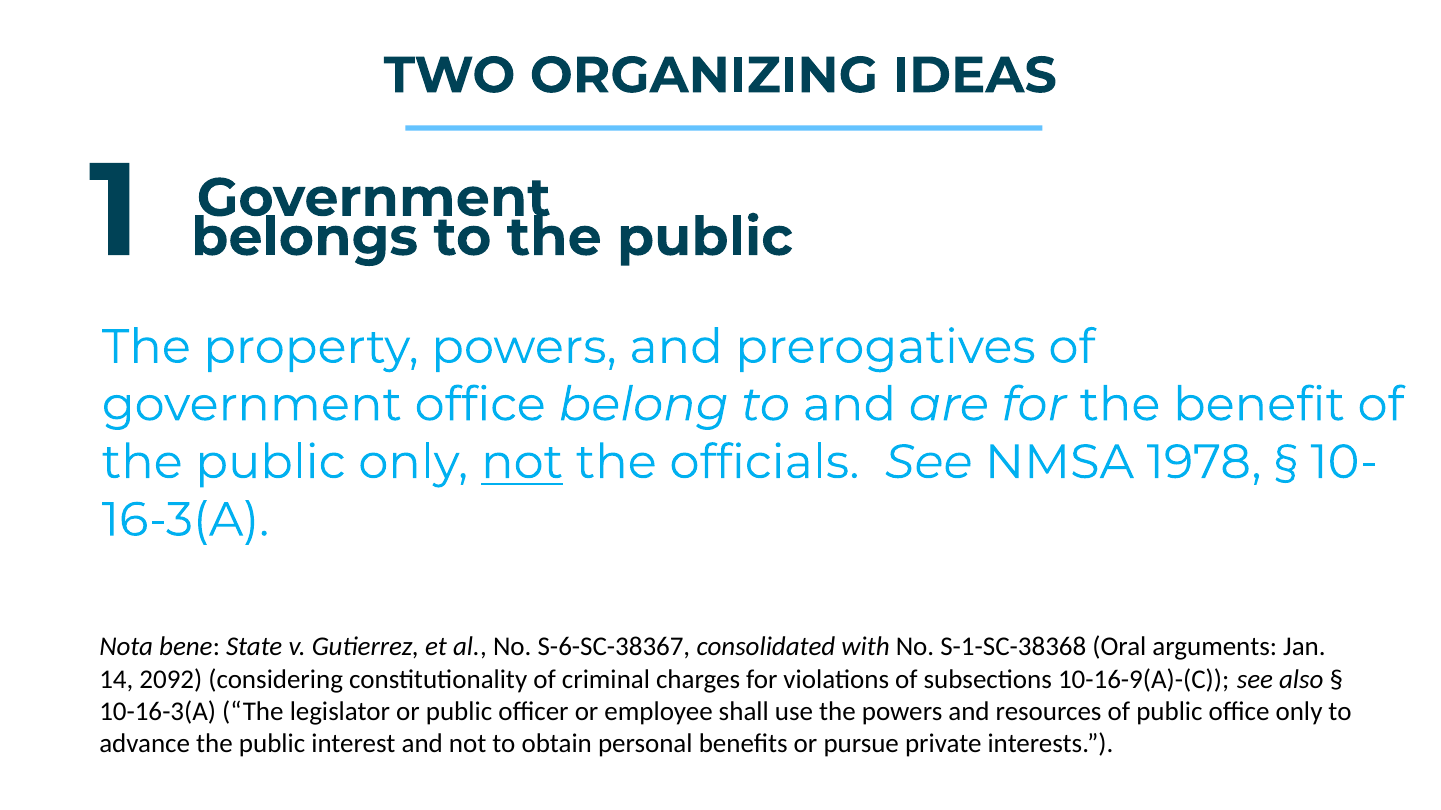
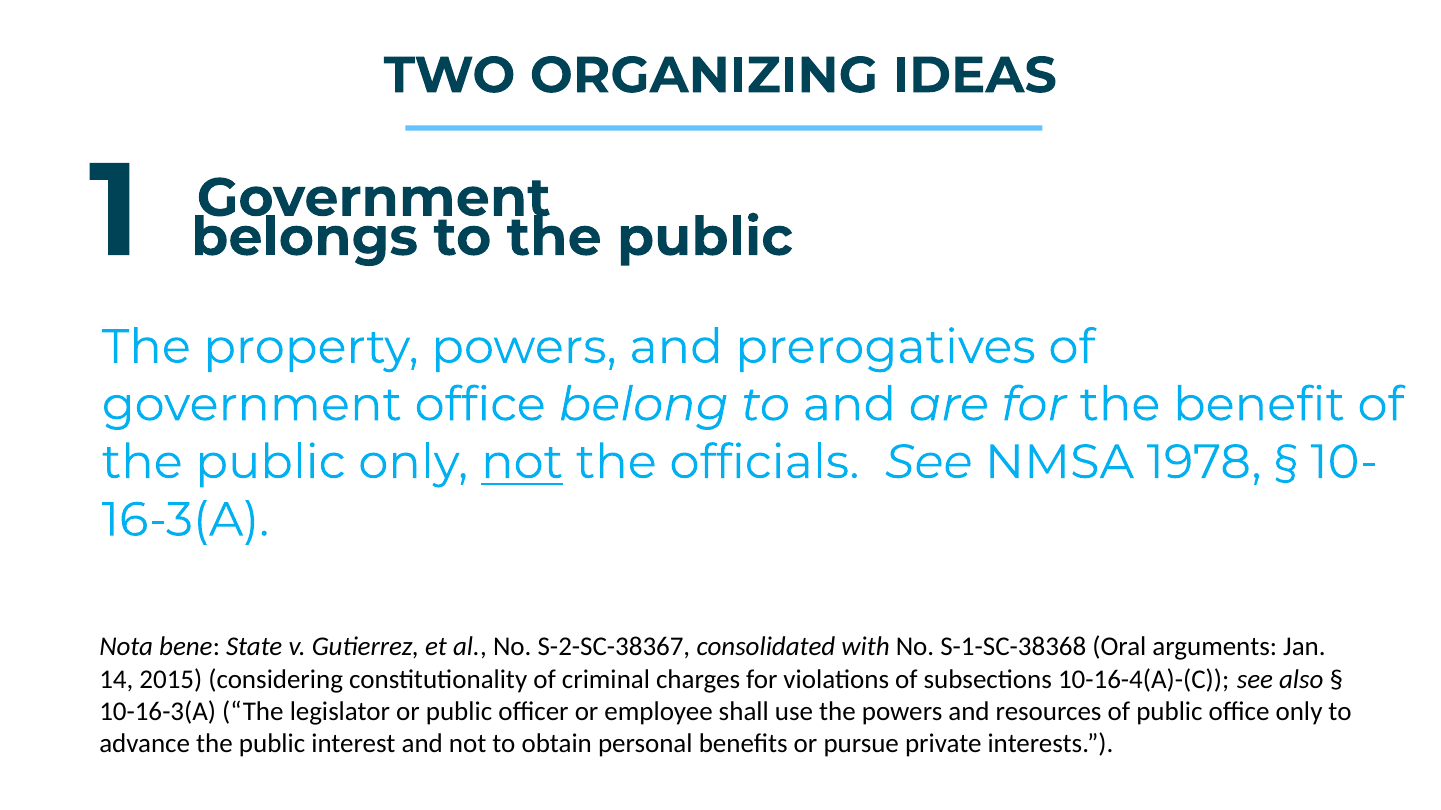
S-6-SC-38367: S-6-SC-38367 -> S-2-SC-38367 (614, 647)
2092: 2092 -> 2015 (171, 680)
10-16-9(A)-(C: 10-16-9(A)-(C -> 10-16-4(A)-(C (1144, 680)
